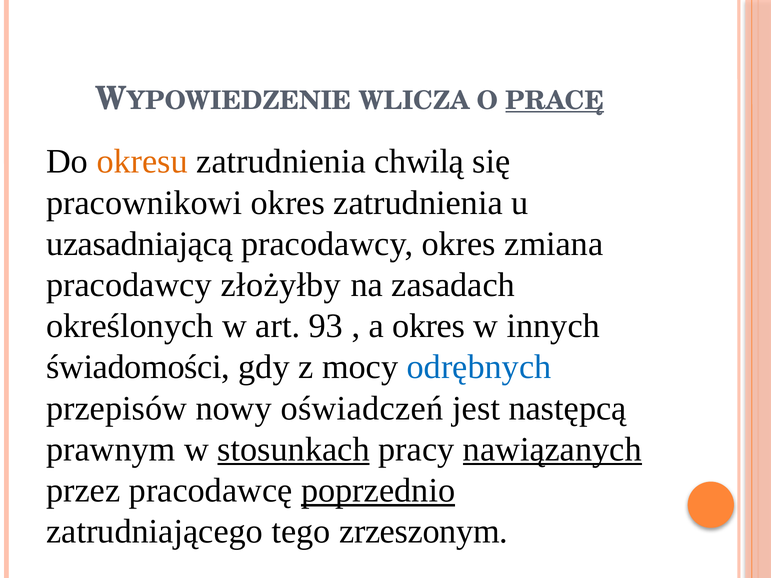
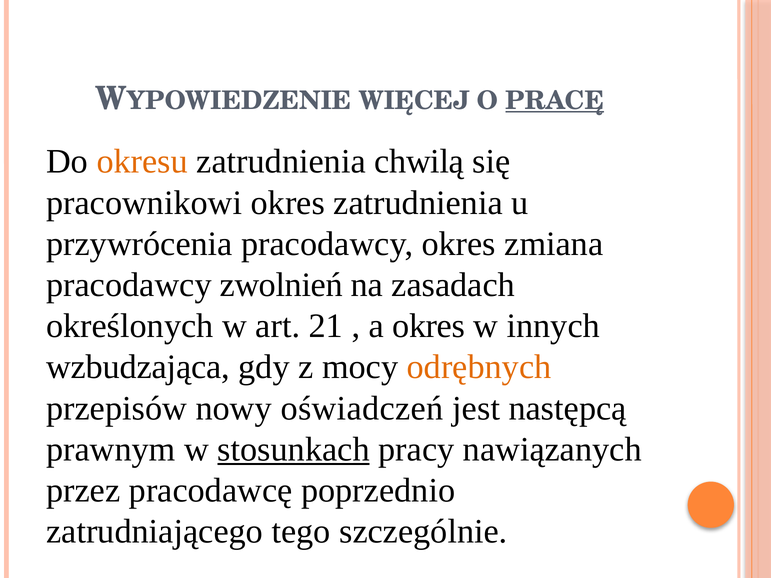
WLICZA: WLICZA -> WIĘCEJ (414, 101)
uzasadniającą: uzasadniającą -> przywrócenia (139, 244)
złożyłby: złożyłby -> zwolnień (281, 285)
93: 93 -> 21 (326, 326)
świadomości: świadomości -> wzbudzająca (138, 367)
odrębnych colour: blue -> orange (479, 367)
nawiązanych underline: present -> none (552, 450)
poprzednio underline: present -> none (378, 491)
zrzeszonym: zrzeszonym -> szczególnie (423, 532)
